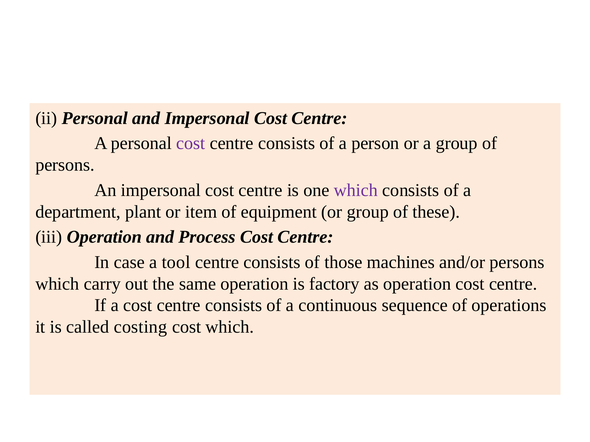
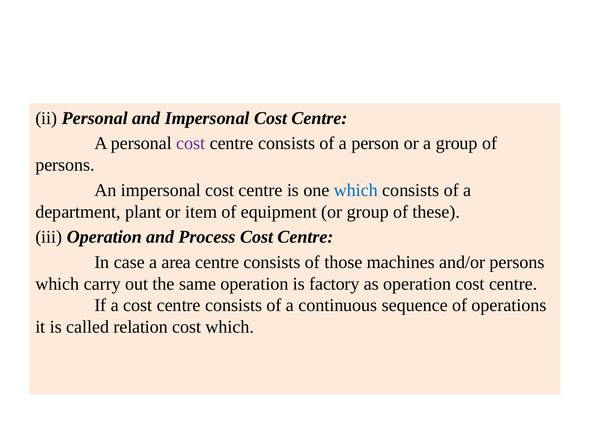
which colour: purple -> blue (356, 190)
tool: tool -> area (176, 262)
costing: costing -> relation (141, 327)
